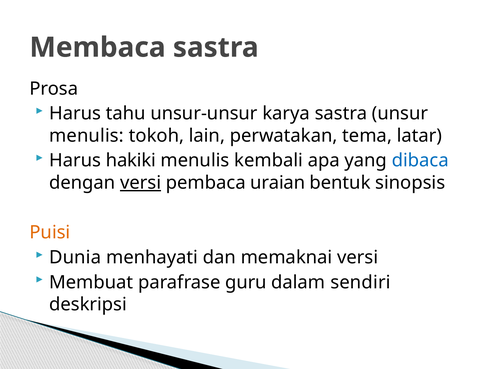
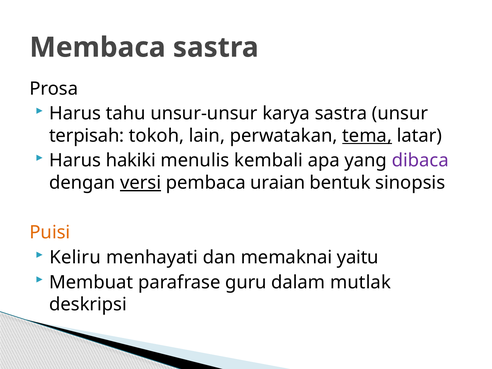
menulis: menulis -> terpisah (87, 136)
tema underline: none -> present (367, 136)
dibaca colour: blue -> purple (420, 161)
Dunia: Dunia -> Keliru (75, 257)
memaknai versi: versi -> yaitu (358, 257)
sendiri: sendiri -> mutlak (361, 282)
